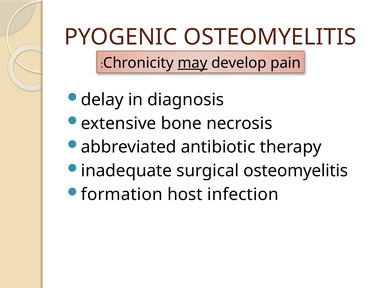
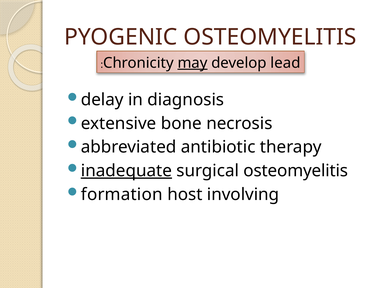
pain: pain -> lead (286, 63)
inadequate underline: none -> present (126, 171)
infection: infection -> involving (243, 194)
